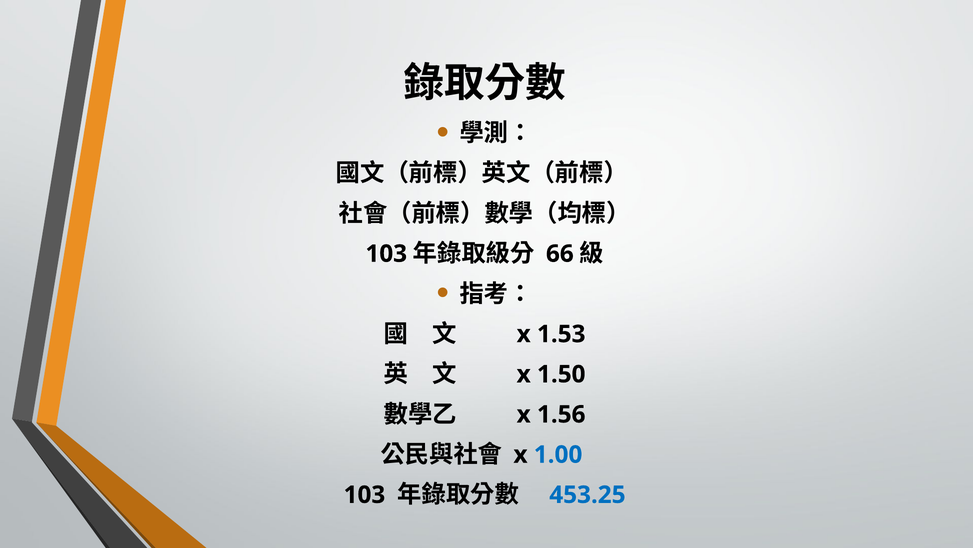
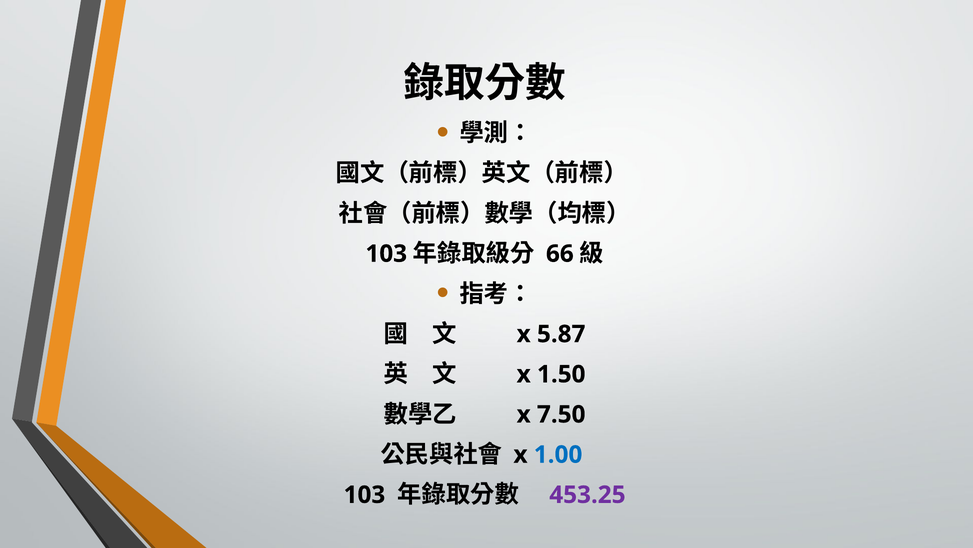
1.53: 1.53 -> 5.87 (561, 334)
1.56: 1.56 -> 7.50 (561, 414)
453.25 colour: blue -> purple (587, 494)
